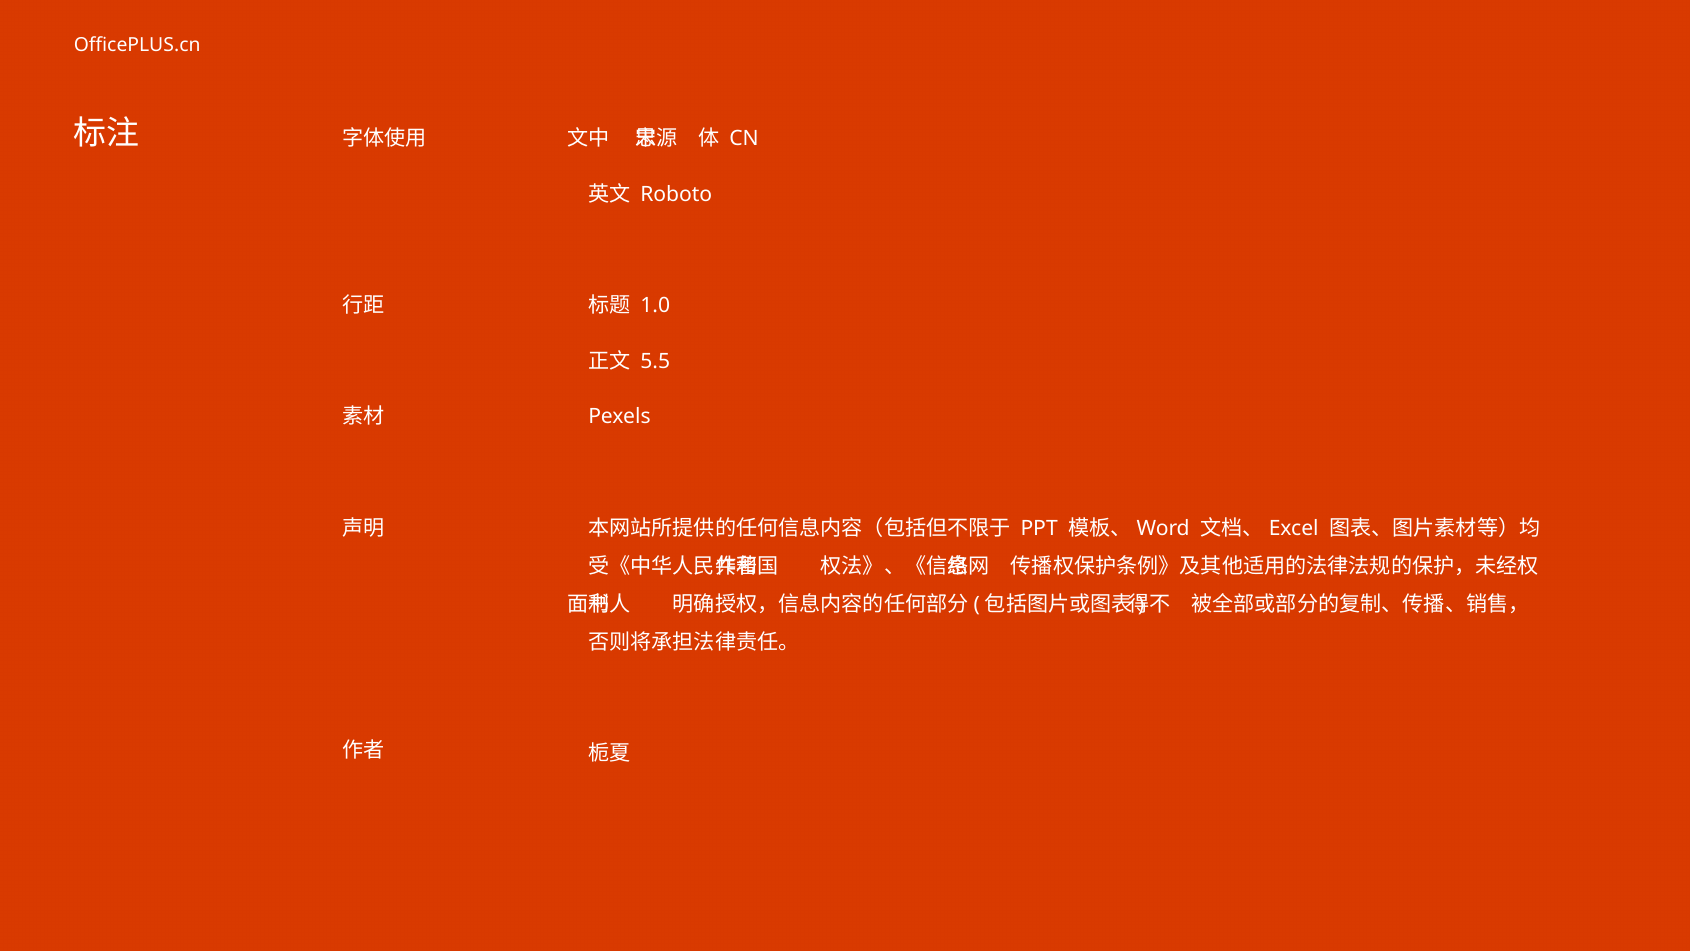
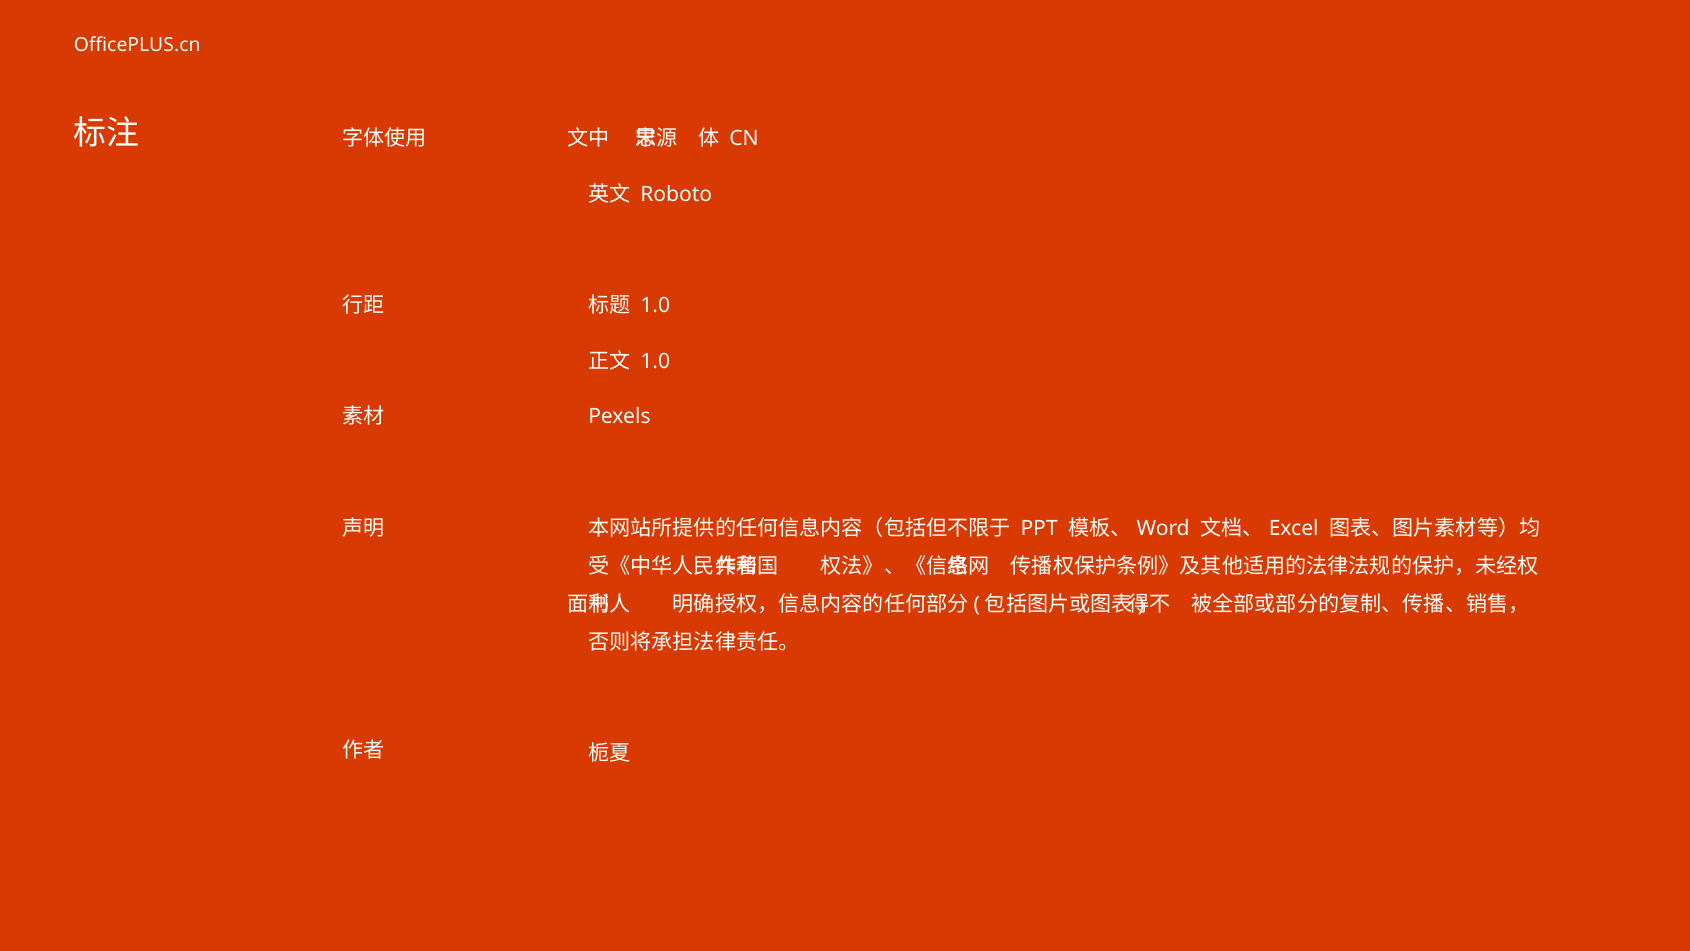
5.5: 5.5 -> 1.0 (655, 361)
